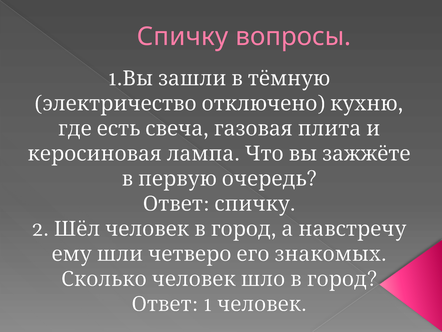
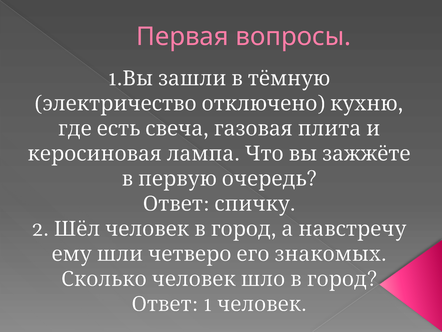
Спичку: Спичку -> Первая (183, 37)
